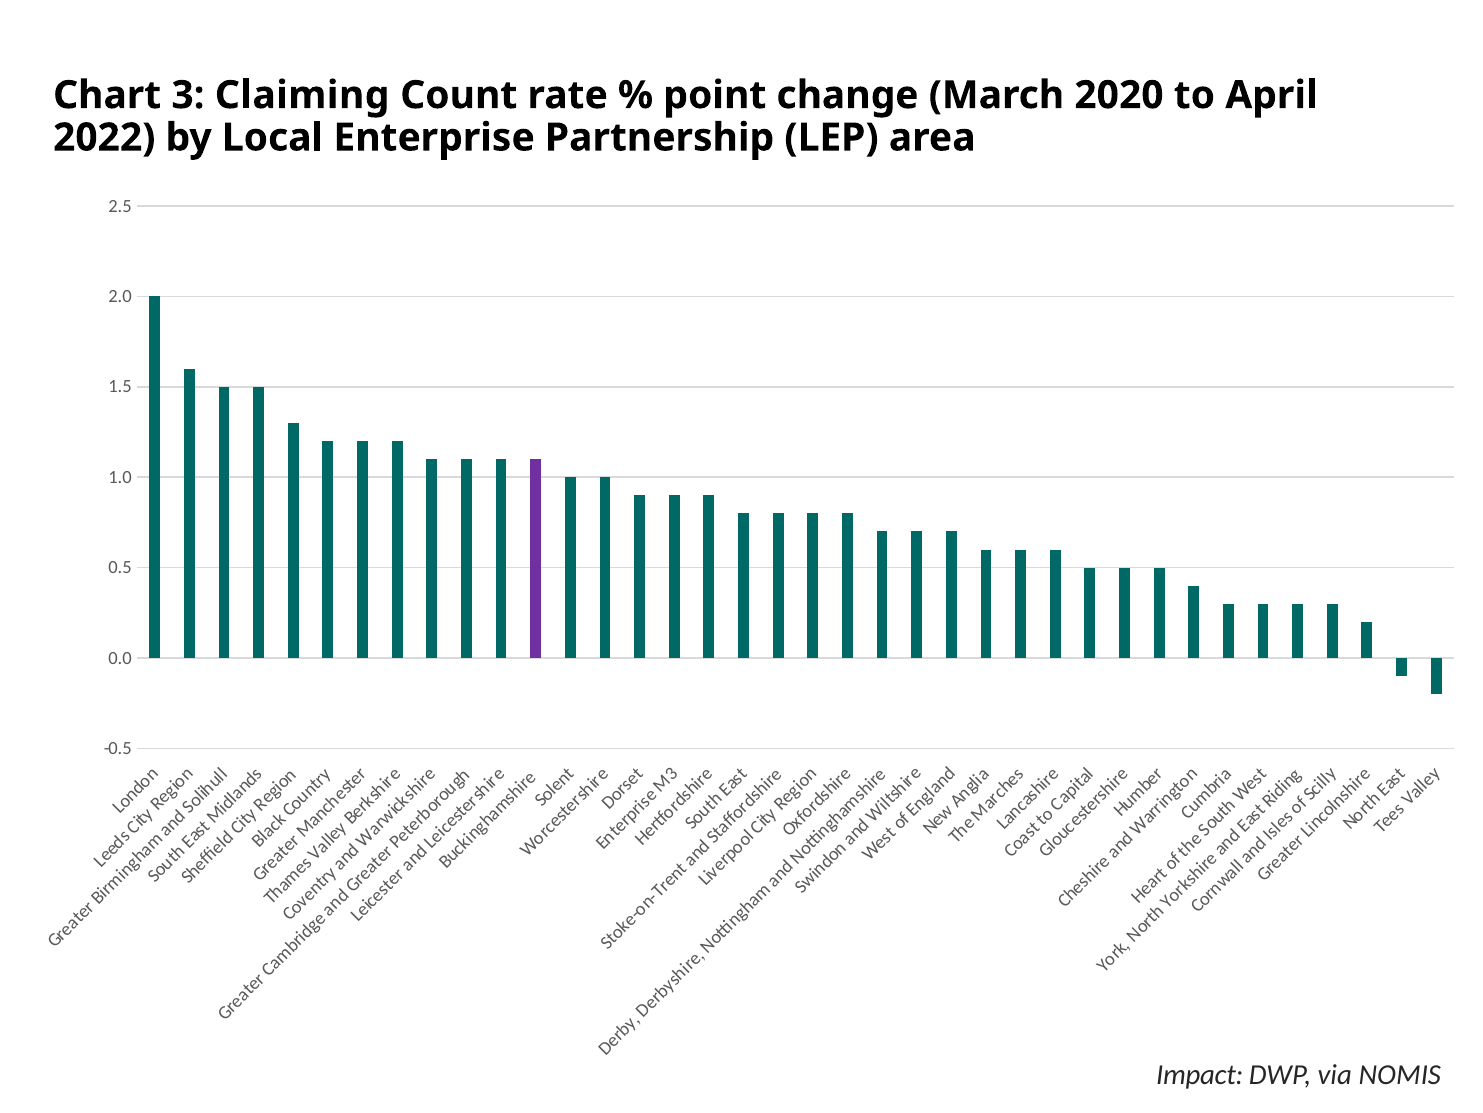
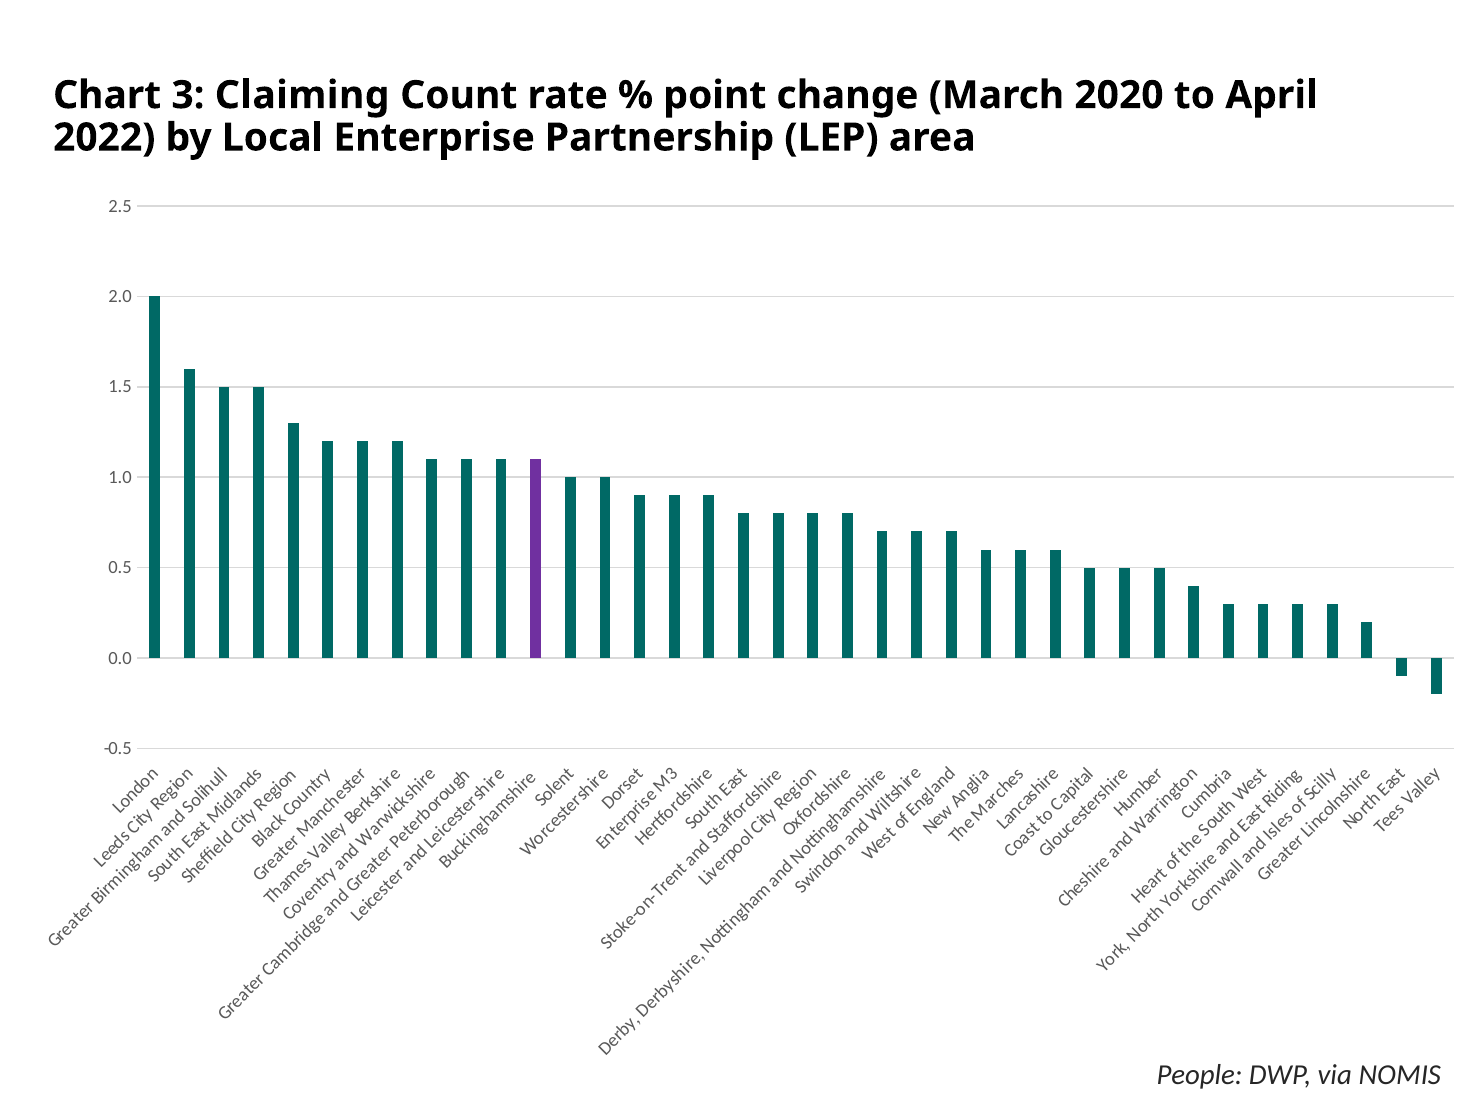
Impact: Impact -> People (1200, 1074)
